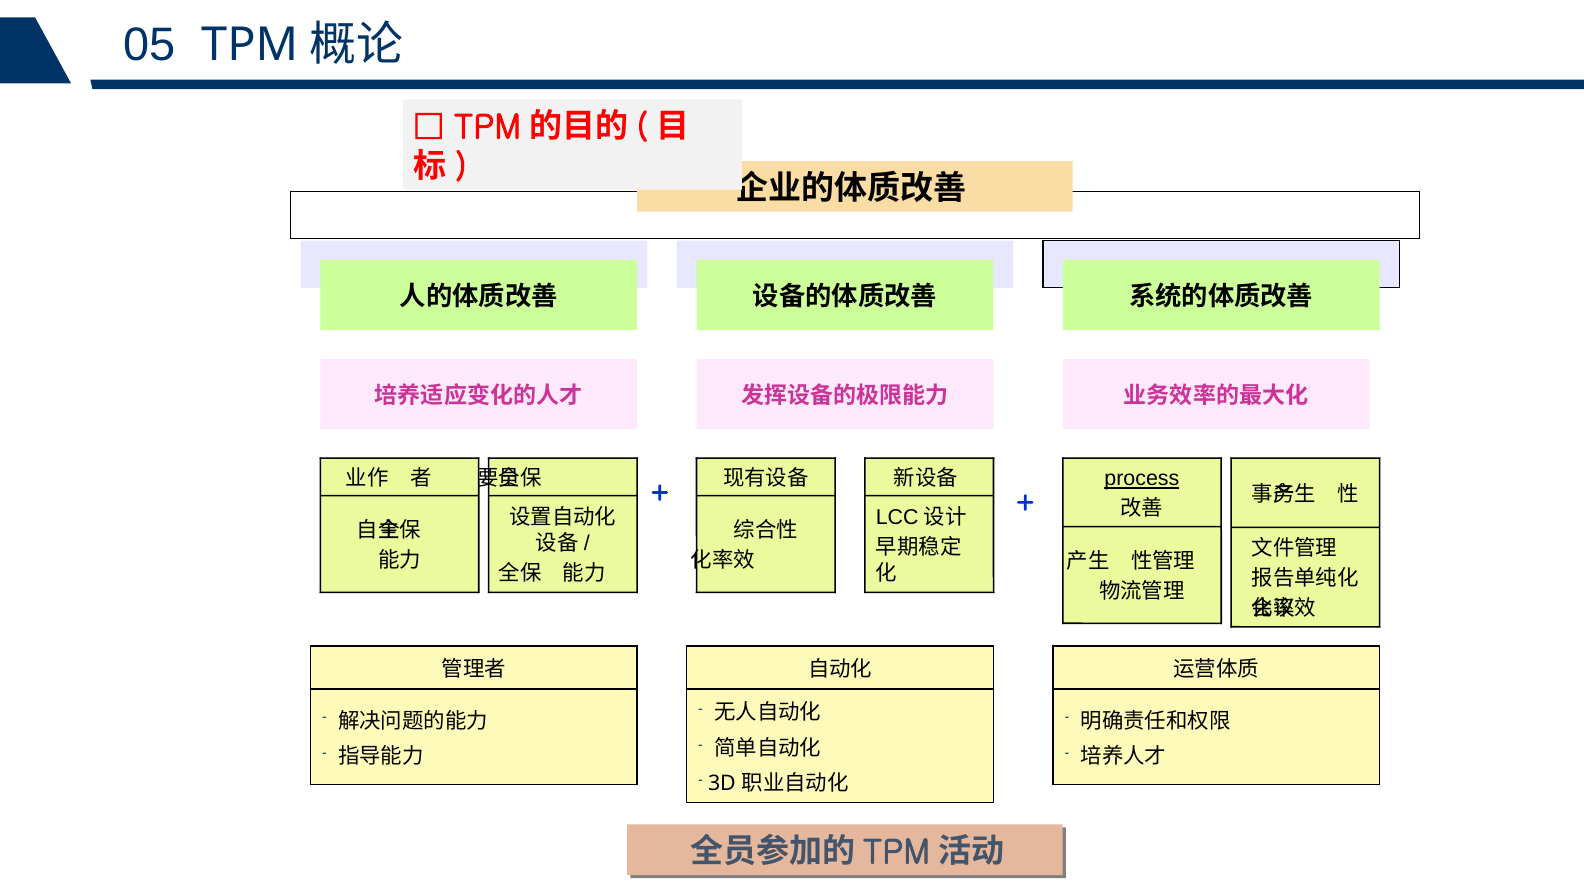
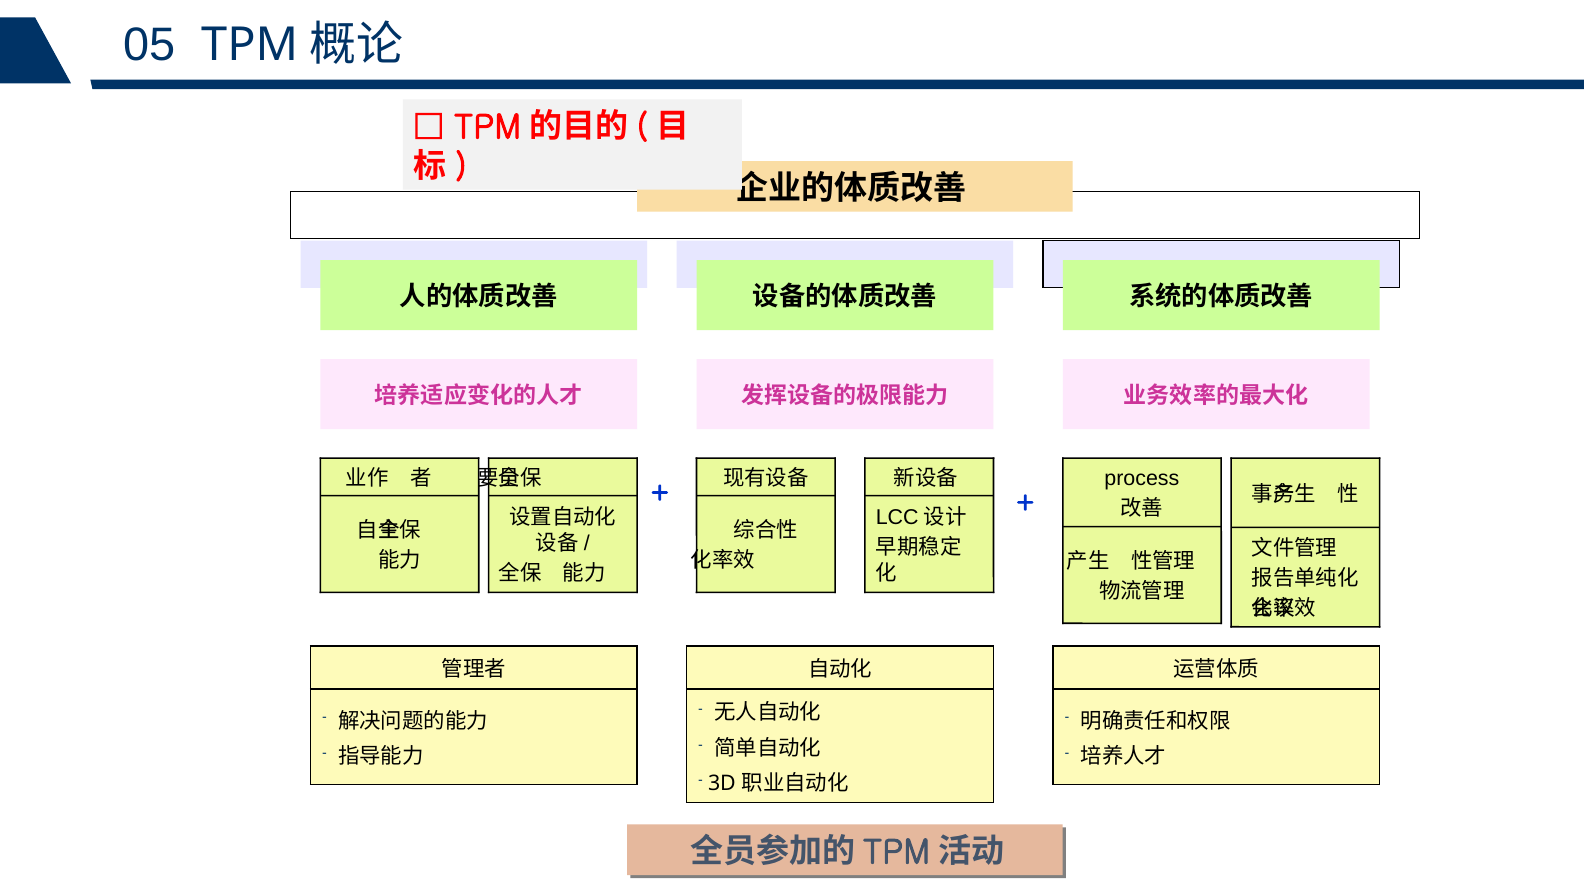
process underline: present -> none (1142, 479)
